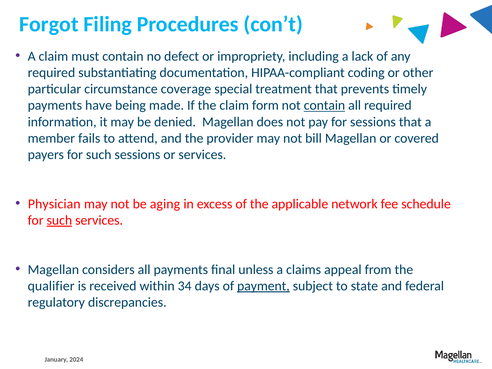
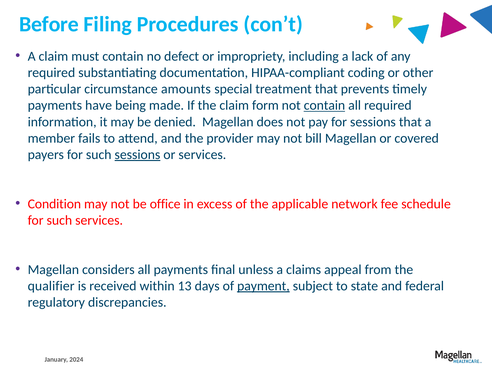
Forgot: Forgot -> Before (49, 24)
coverage: coverage -> amounts (186, 89)
sessions underline: none -> present (137, 155)
Physician: Physician -> Condition (54, 204)
aging: aging -> office (165, 204)
such underline: present -> none (59, 220)
34: 34 -> 13 (185, 286)
